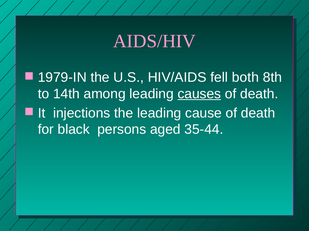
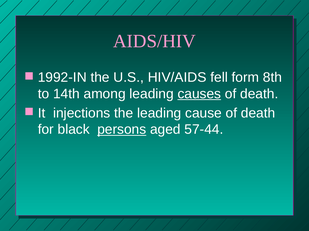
1979-IN: 1979-IN -> 1992-IN (62, 78)
both: both -> form (245, 78)
persons underline: none -> present (122, 130)
35-44: 35-44 -> 57-44 (204, 130)
